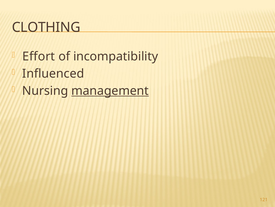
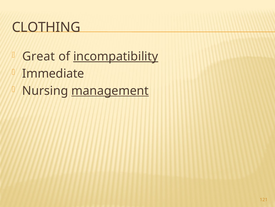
Effort: Effort -> Great (39, 56)
incompatibility underline: none -> present (116, 56)
Influenced: Influenced -> Immediate (53, 73)
